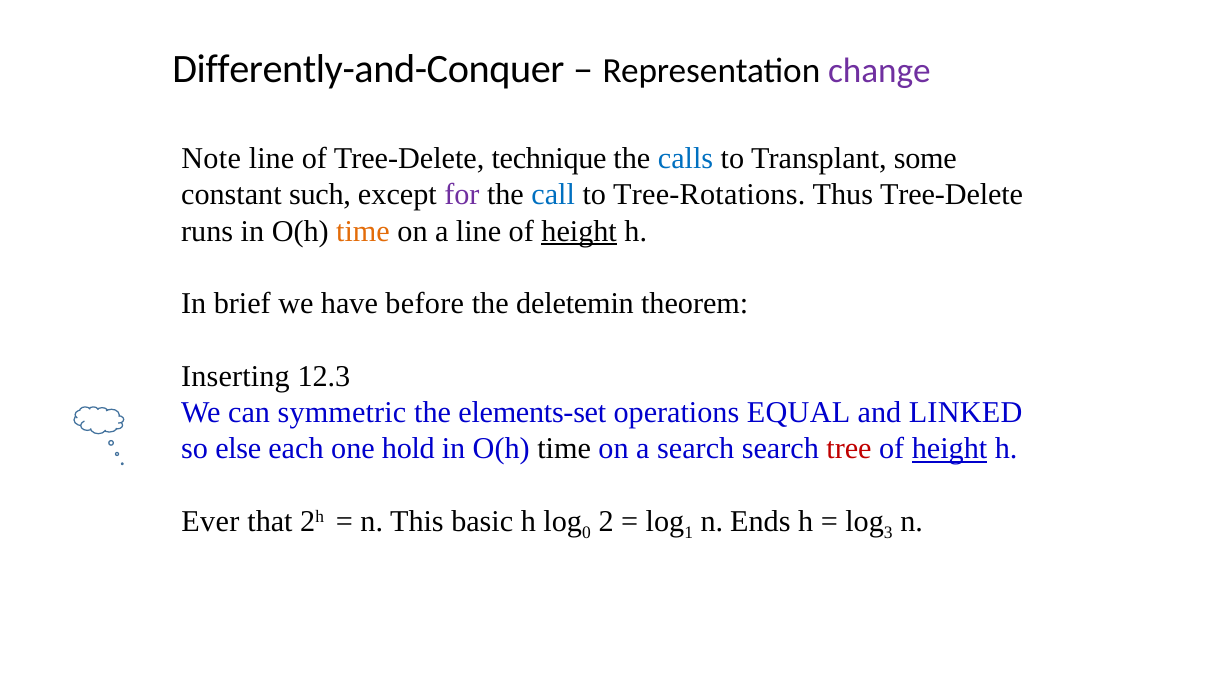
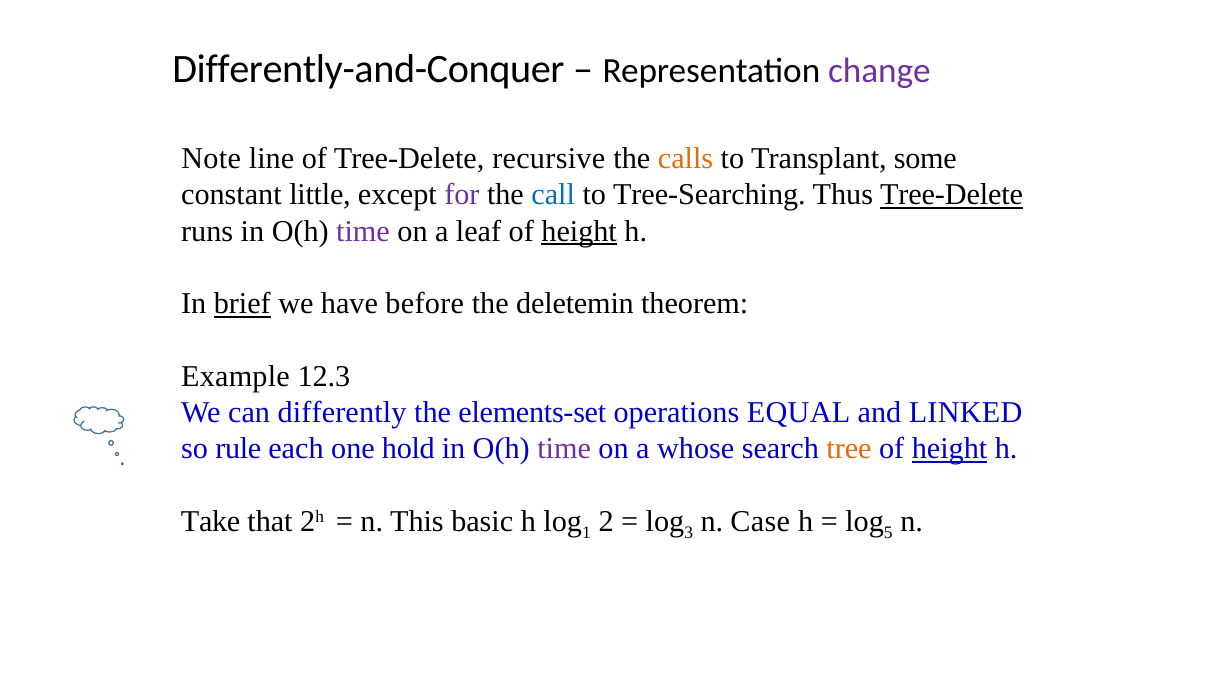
technique: technique -> recursive (549, 159)
calls colour: blue -> orange (686, 159)
such: such -> little (320, 195)
Tree-Rotations: Tree-Rotations -> Tree-Searching (709, 195)
Tree-Delete underline: none -> present (952, 195)
time colour: orange -> purple (363, 231)
a line: line -> leaf (479, 231)
brief underline: none -> present (242, 304)
Inserting: Inserting -> Example (235, 376)
symmetric: symmetric -> differently (342, 412)
else: else -> rule (238, 448)
time colour: black -> purple (564, 448)
a search: search -> whose (696, 448)
tree colour: red -> orange (849, 448)
Ever: Ever -> Take (211, 521)
0: 0 -> 1 (587, 533)
1: 1 -> 3 (689, 533)
Ends: Ends -> Case (760, 521)
3: 3 -> 5 (888, 533)
